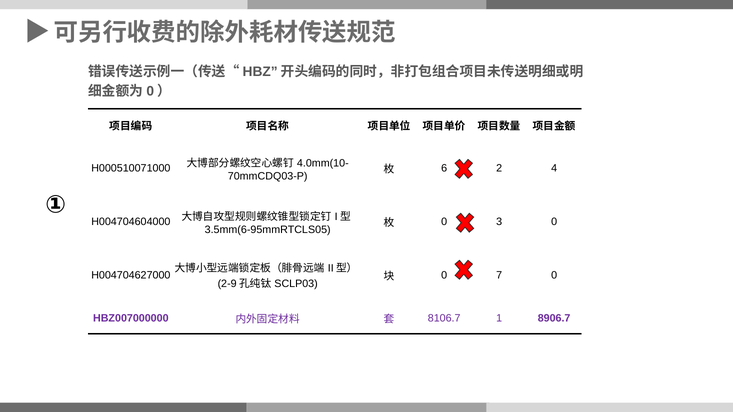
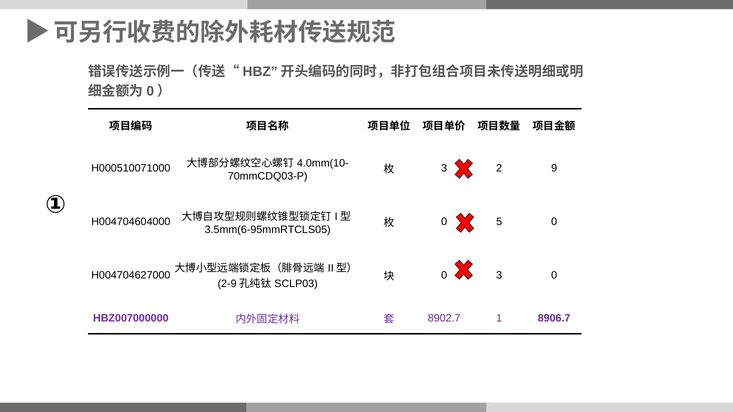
6: 6 -> 3 (444, 168)
4: 4 -> 9 (554, 168)
3: 3 -> 5 (499, 222)
0 7: 7 -> 3 (499, 275)
8106.7: 8106.7 -> 8902.7 (444, 318)
